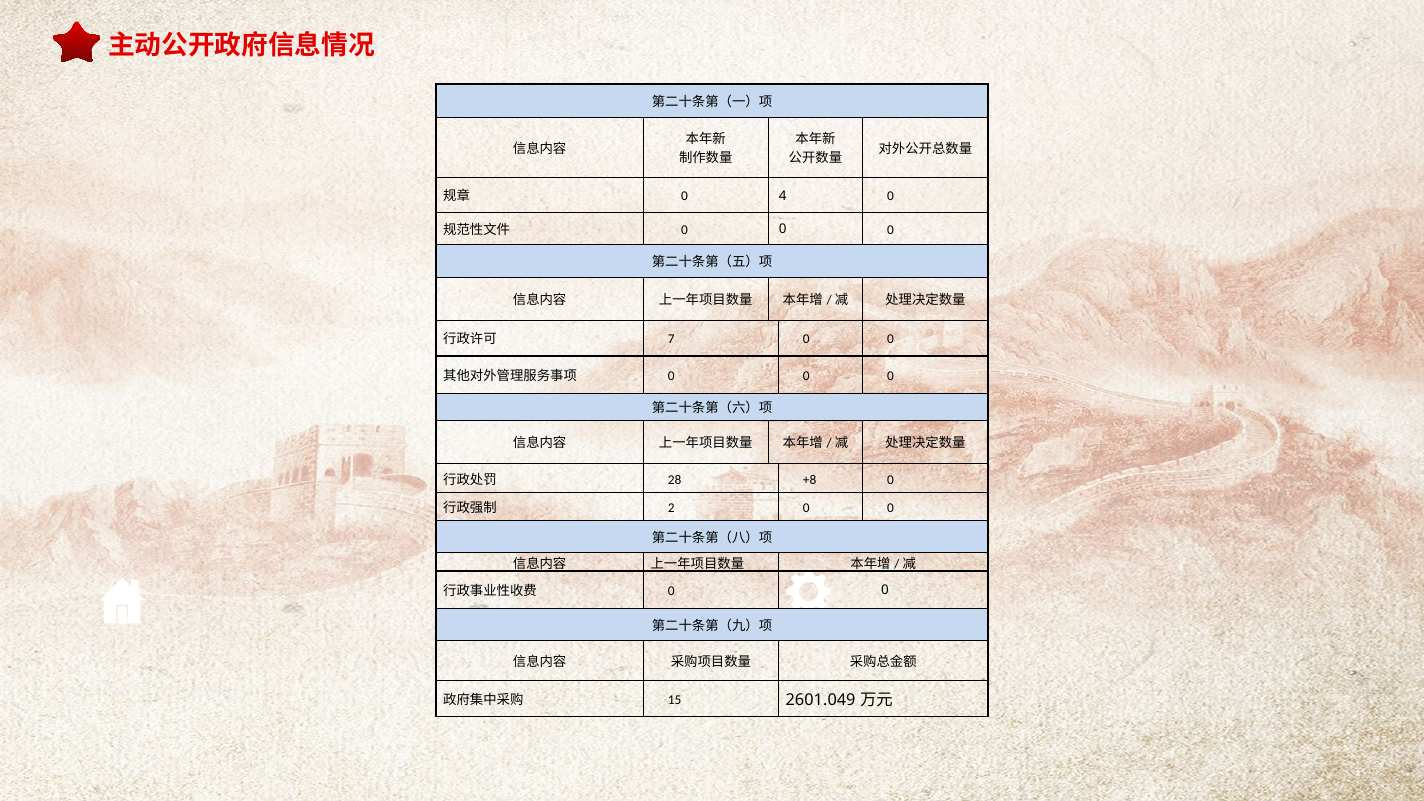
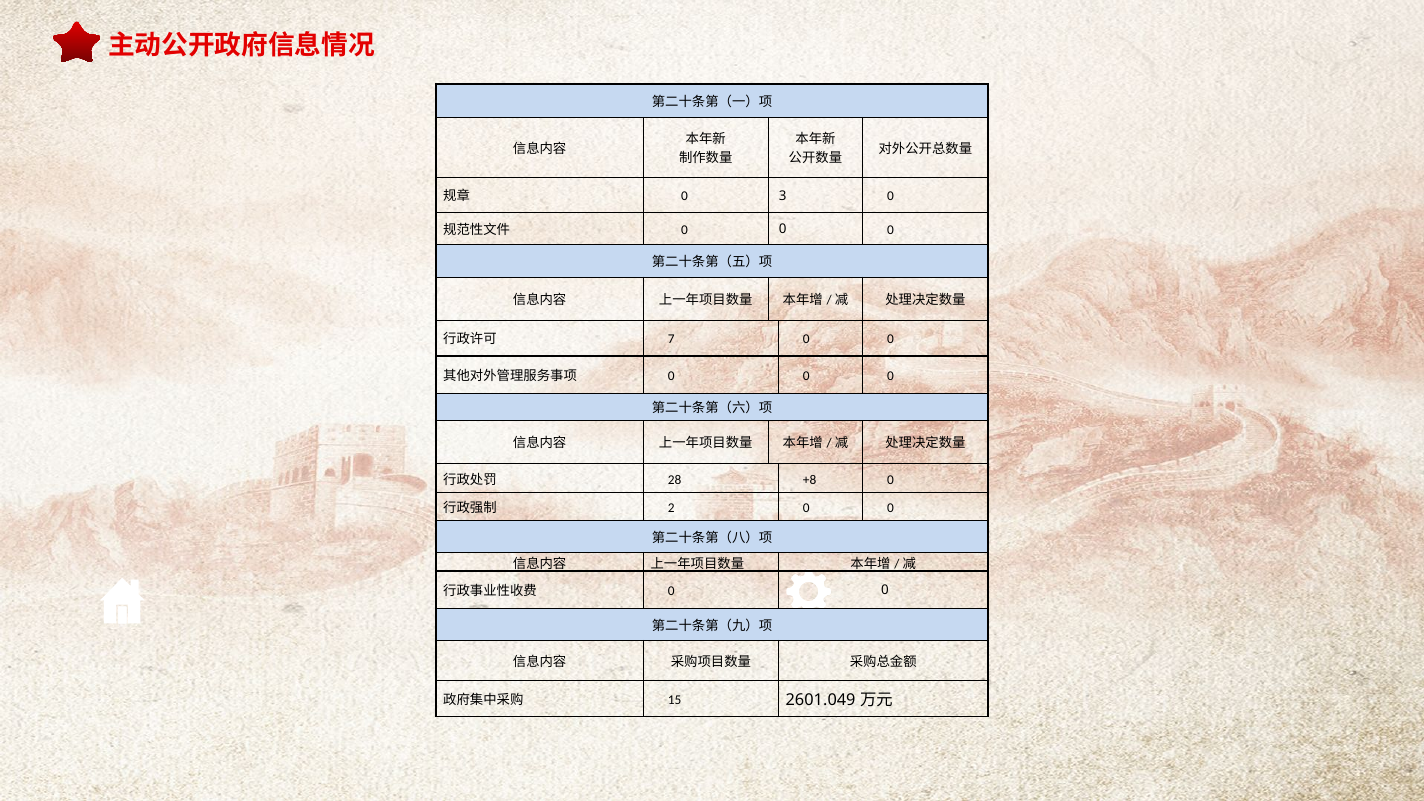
4: 4 -> 3 (783, 196)
